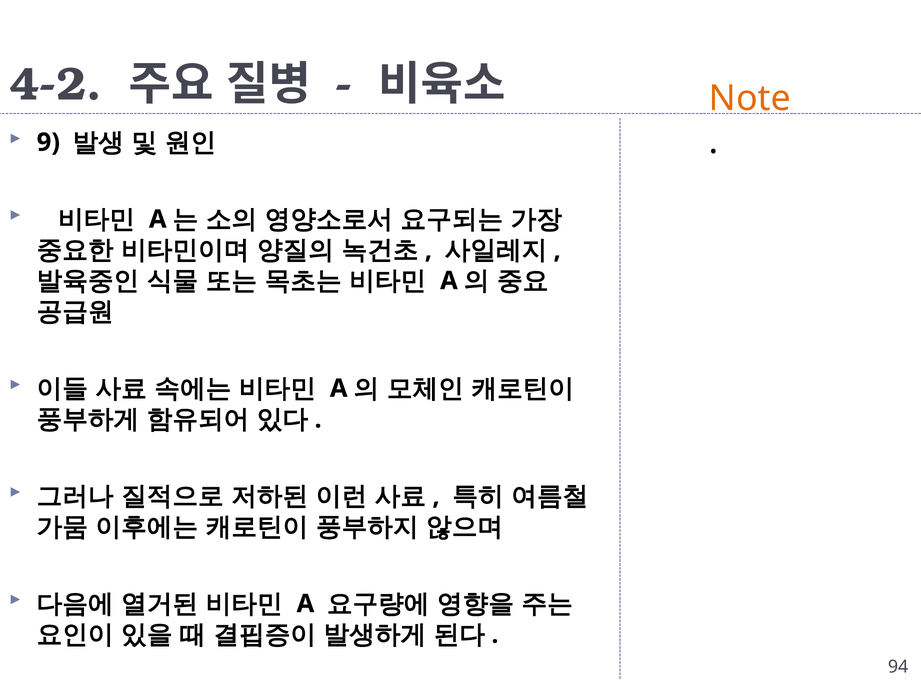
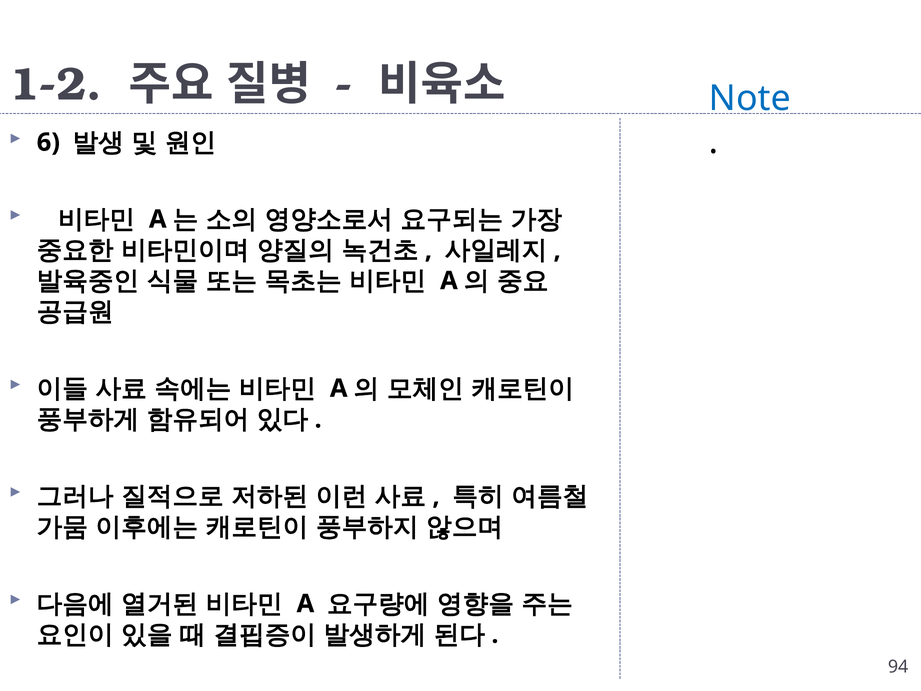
4-2: 4-2 -> 1-2 (56, 84)
Note colour: orange -> blue (750, 98)
9: 9 -> 6 (48, 142)
